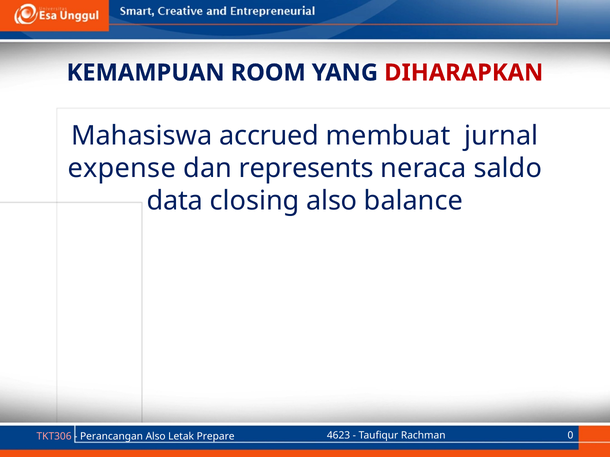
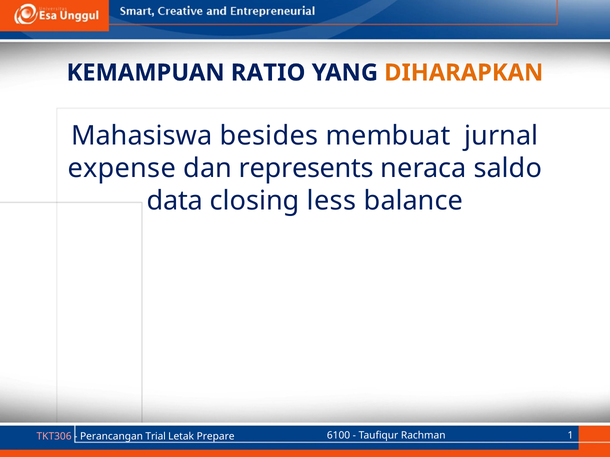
ROOM: ROOM -> RATIO (268, 73)
DIHARAPKAN colour: red -> orange (464, 73)
accrued: accrued -> besides (269, 136)
closing also: also -> less (332, 201)
4623: 4623 -> 6100 (339, 436)
0: 0 -> 1 (571, 436)
Perancangan Also: Also -> Trial (156, 437)
